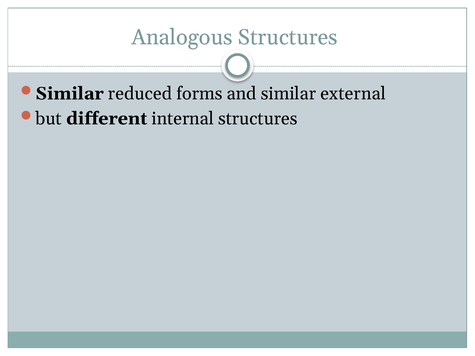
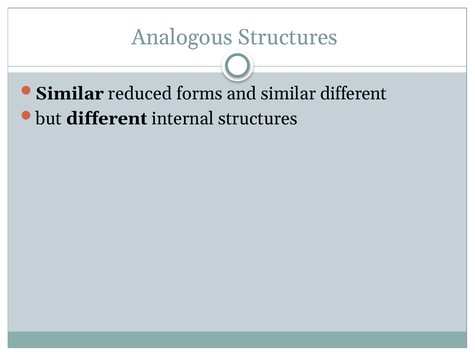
similar external: external -> different (353, 94)
